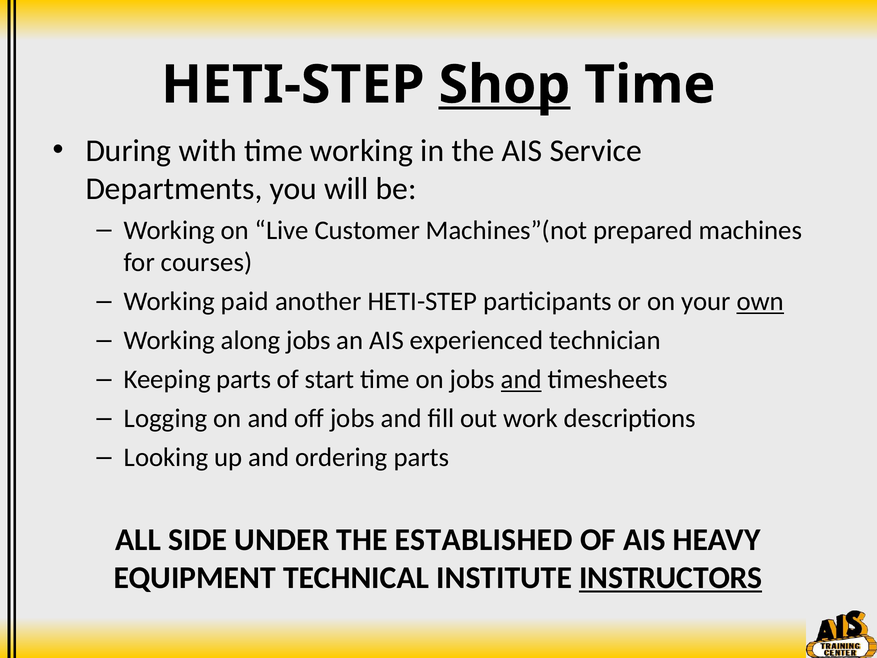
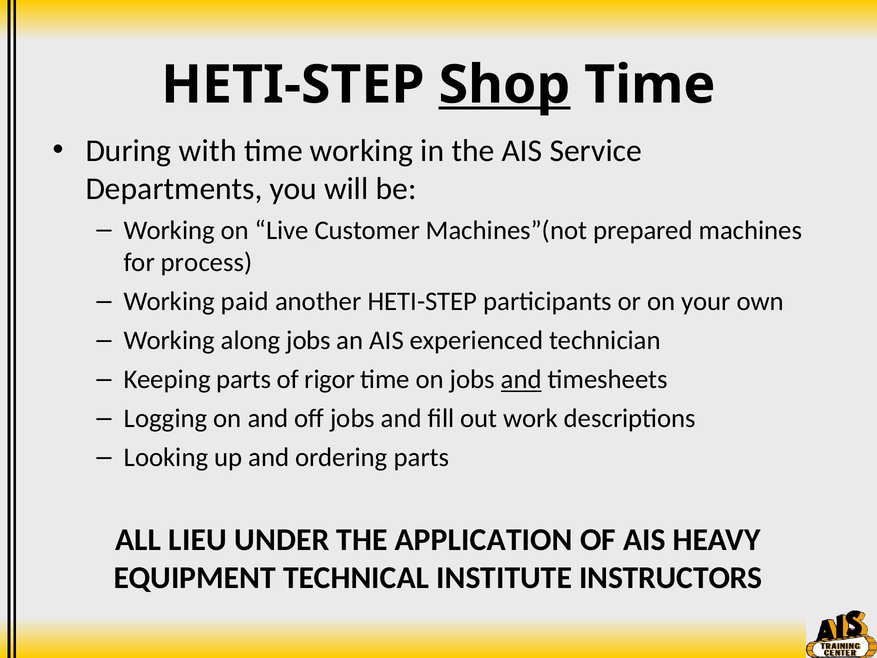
courses: courses -> process (207, 262)
own underline: present -> none (760, 301)
start: start -> rigor (330, 379)
SIDE: SIDE -> LIEU (198, 540)
ESTABLISHED: ESTABLISHED -> APPLICATION (484, 540)
INSTRUCTORS underline: present -> none (671, 578)
